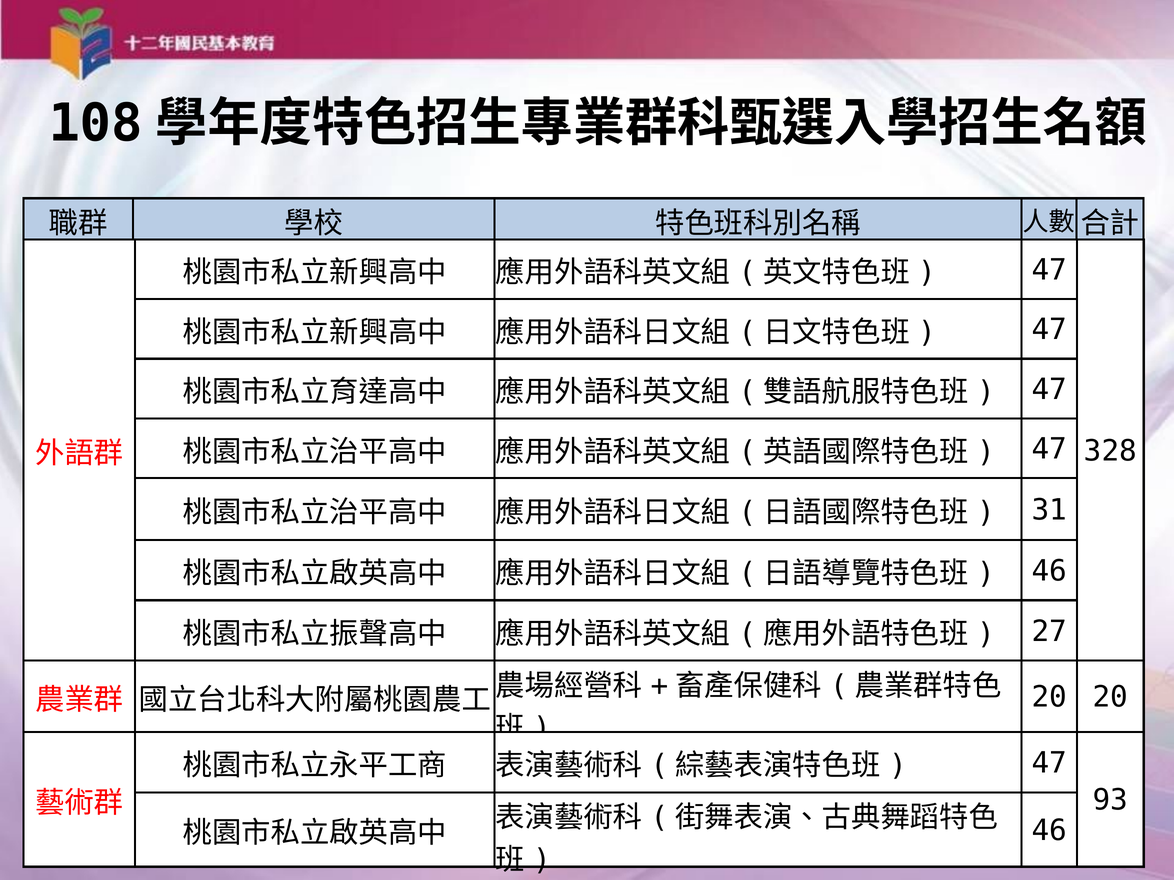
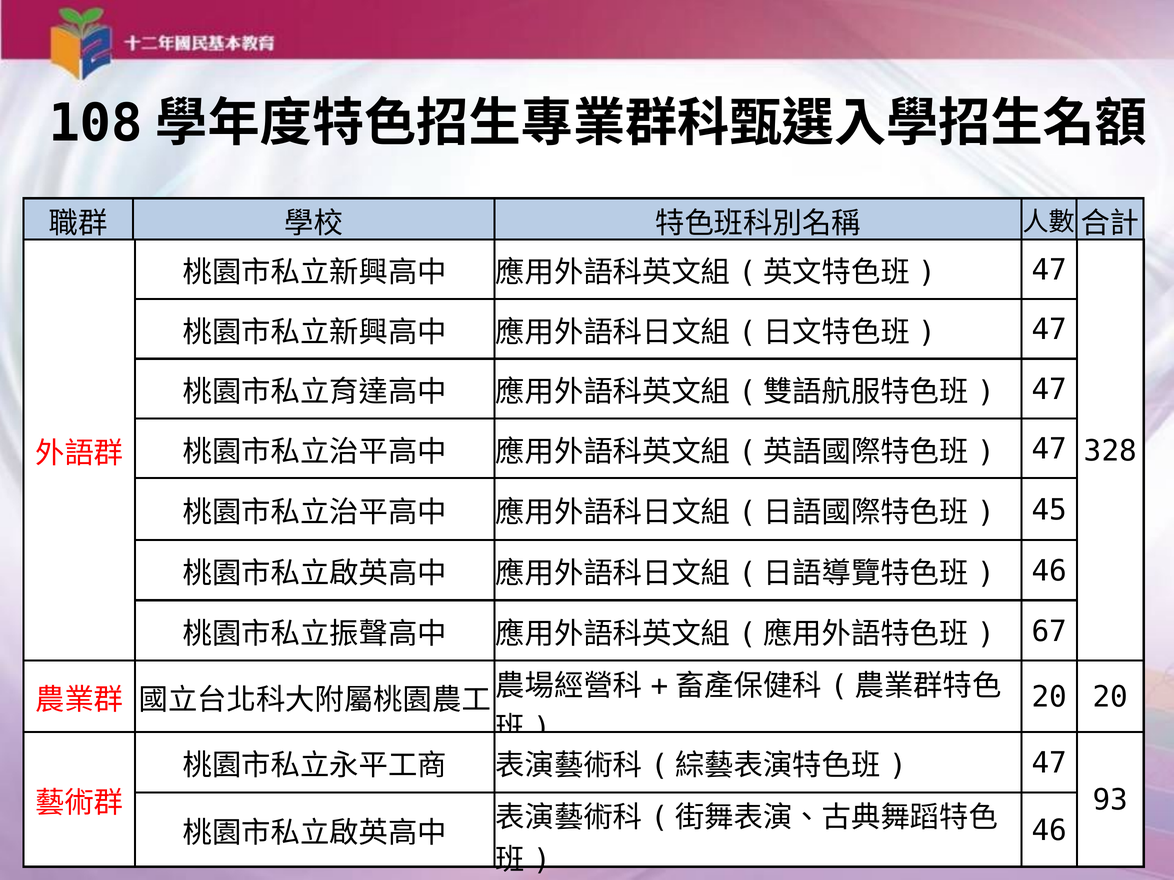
31: 31 -> 45 (1049, 510)
27: 27 -> 67 (1049, 632)
